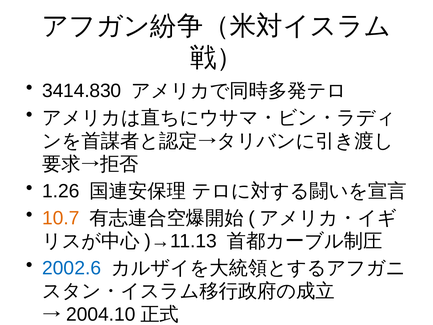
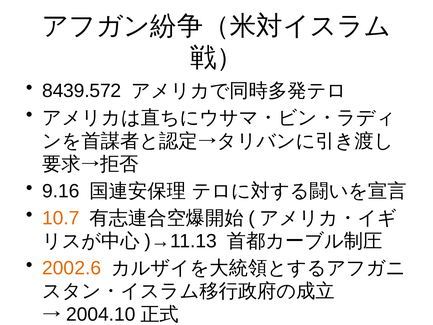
3414.830: 3414.830 -> 8439.572 (82, 91)
1.26: 1.26 -> 9.16 (61, 191)
2002.6 colour: blue -> orange (72, 268)
